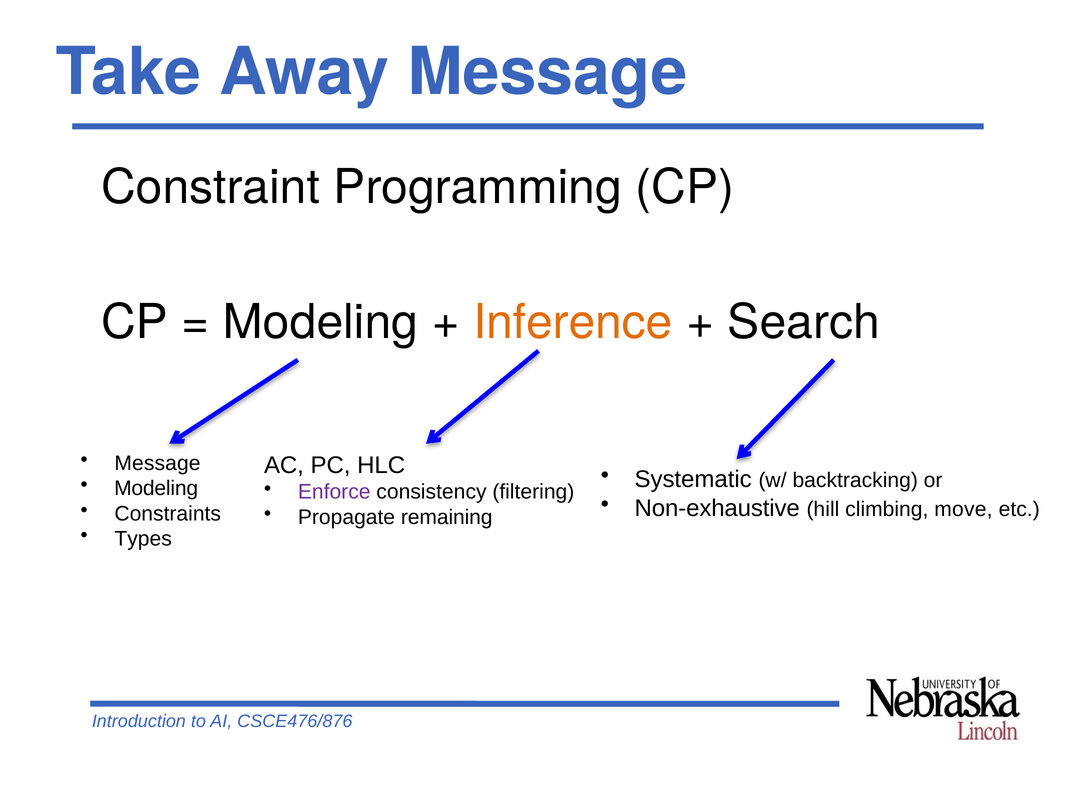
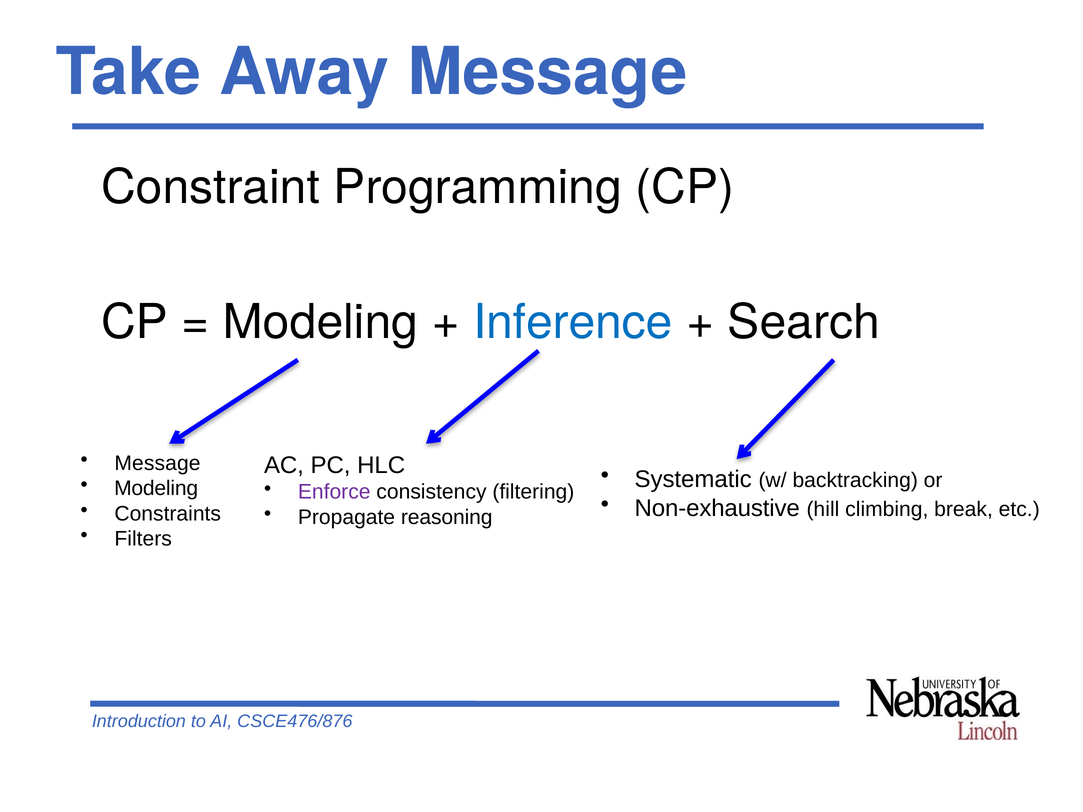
Inference colour: orange -> blue (573, 322)
move: move -> break (964, 510)
remaining: remaining -> reasoning (447, 517)
Types: Types -> Filters (143, 539)
